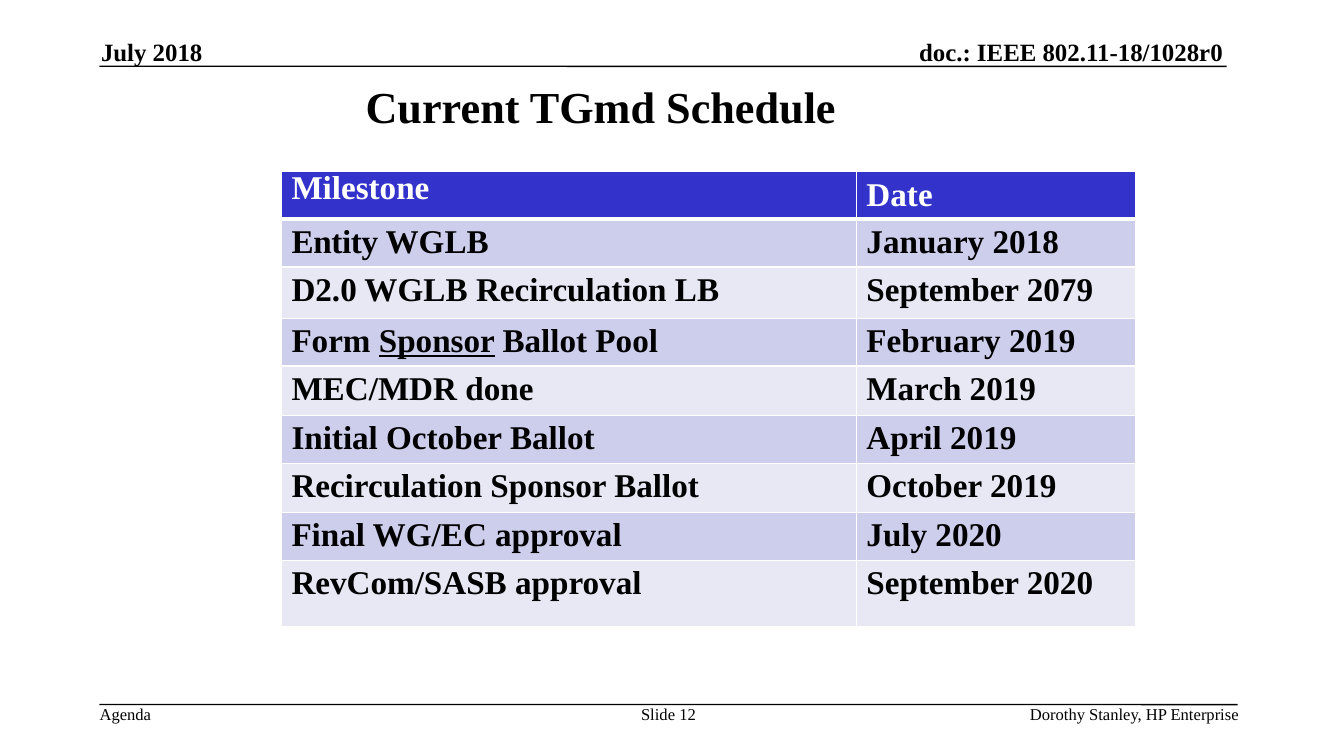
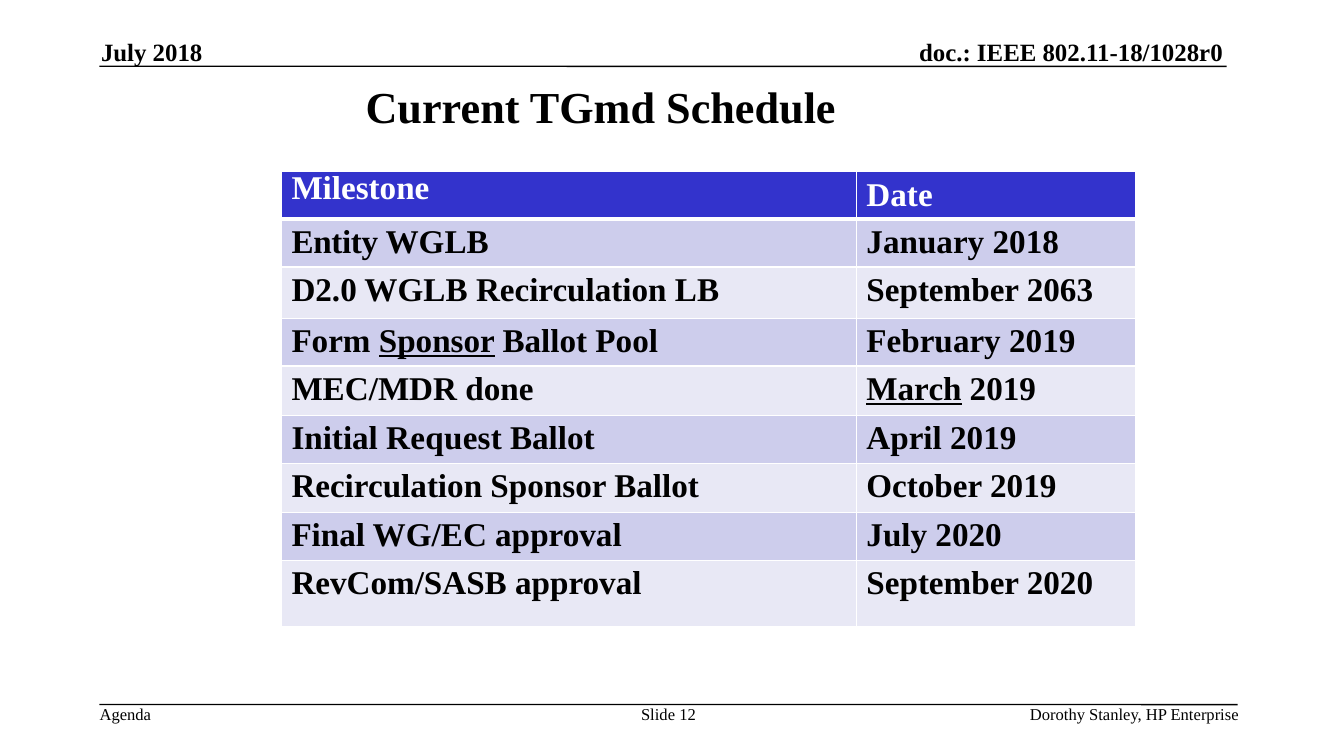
2079: 2079 -> 2063 (1060, 291)
March underline: none -> present (914, 390)
Initial October: October -> Request (444, 439)
